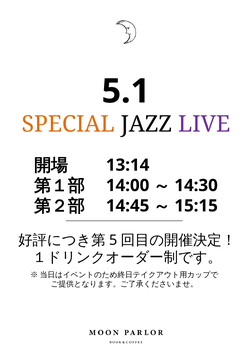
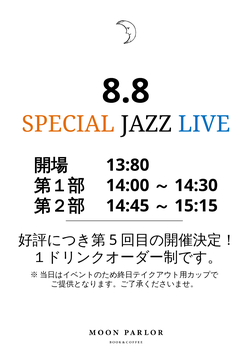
5.1: 5.1 -> 8.8 (126, 91)
LIVE colour: purple -> blue (204, 124)
13:14: 13:14 -> 13:80 (128, 165)
